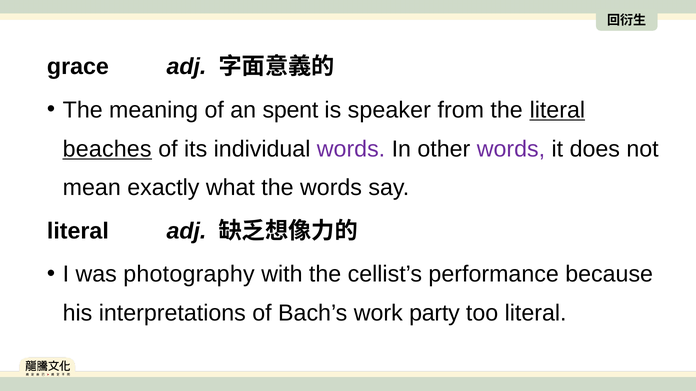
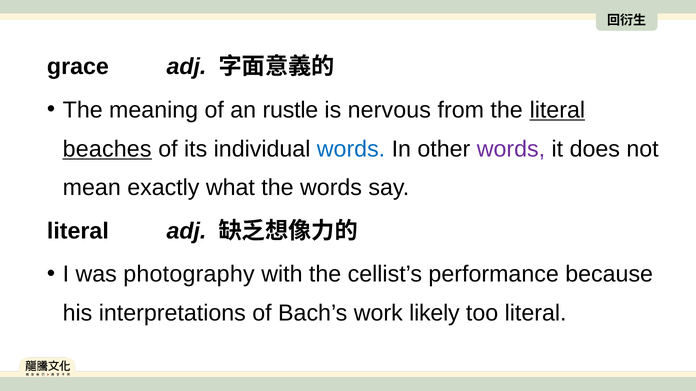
spent: spent -> rustle (290, 110)
speaker: speaker -> nervous (389, 110)
words colour: purple -> blue (351, 149)
party: party -> likely (434, 314)
